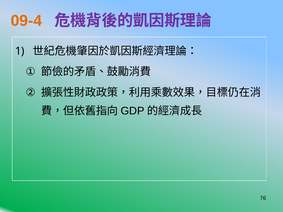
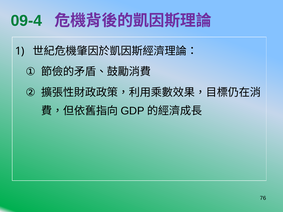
09-4 colour: orange -> green (26, 21)
